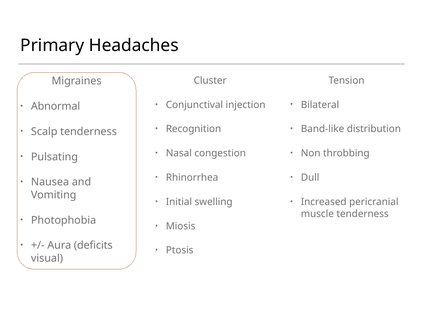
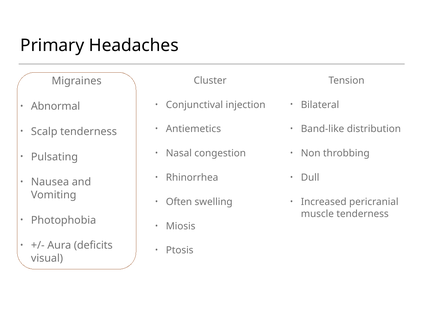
Recognition: Recognition -> Antiemetics (193, 129)
Initial: Initial -> Often (179, 202)
